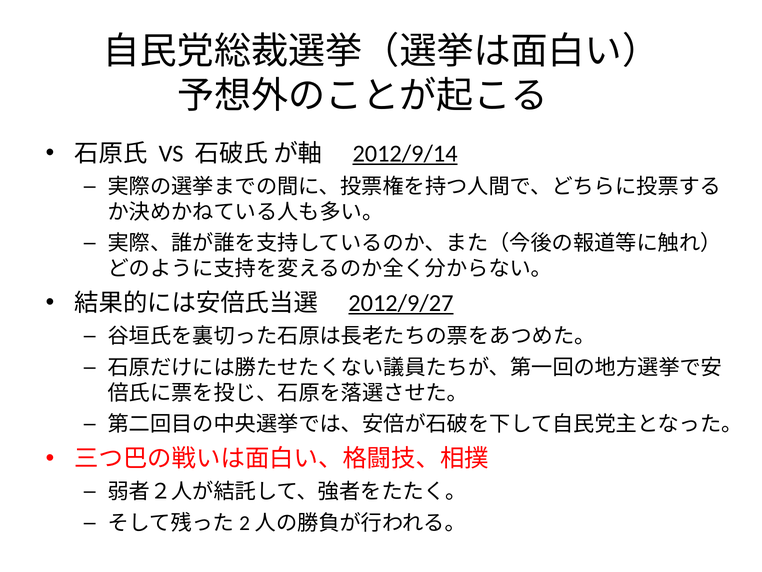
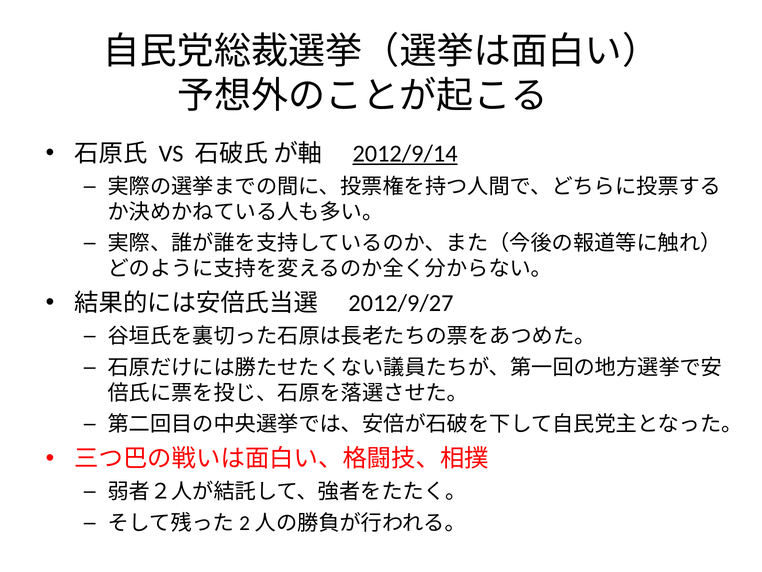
2012/9/27 underline: present -> none (401, 303)
